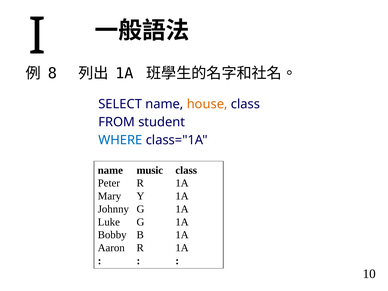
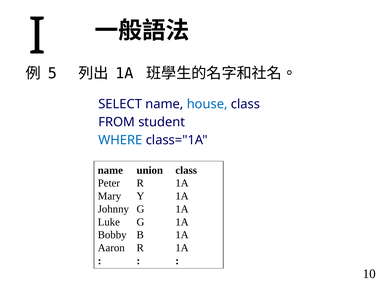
8: 8 -> 5 (52, 74)
house colour: orange -> blue (207, 104)
music: music -> union (150, 170)
